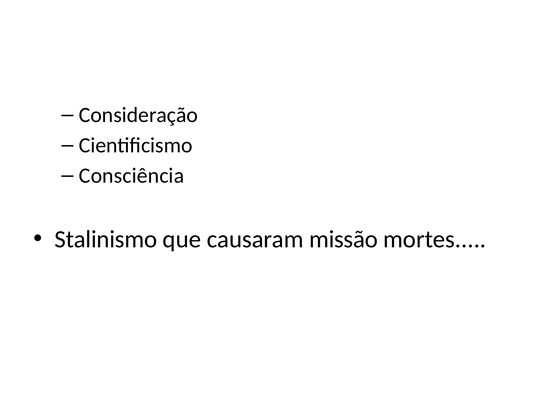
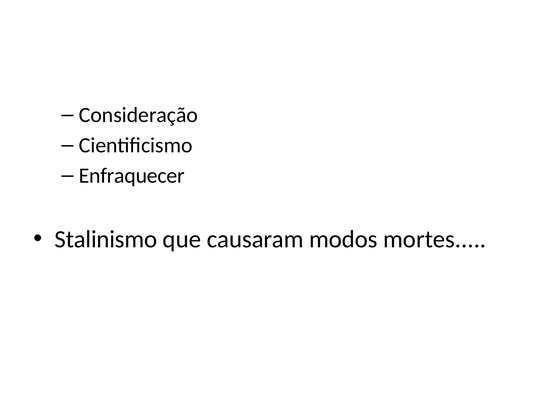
Consciência: Consciência -> Enfraquecer (132, 176)
missão: missão -> modos (343, 239)
